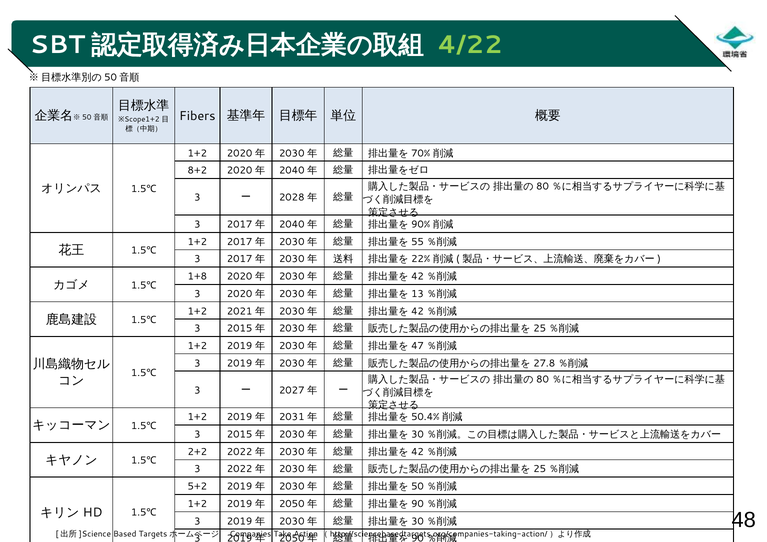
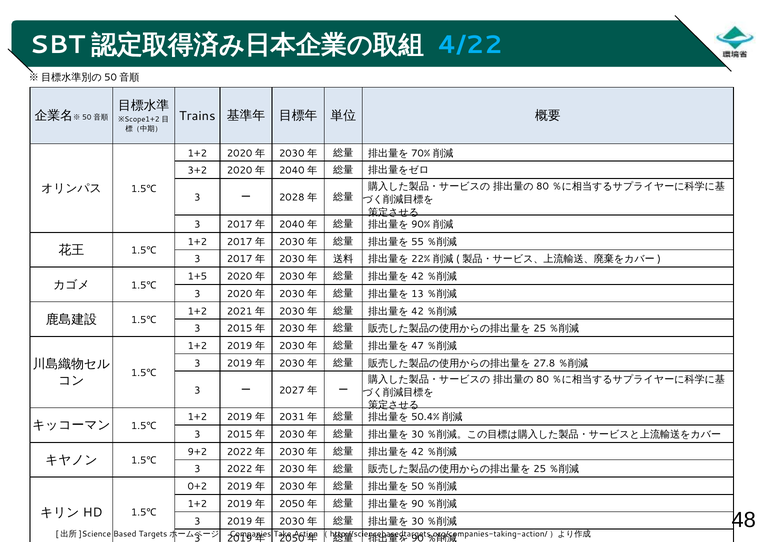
4/22 colour: light green -> light blue (470, 45)
Fibers: Fibers -> Trains (197, 116)
8+2: 8+2 -> 3+2 (197, 171)
1+8: 1+8 -> 1+5 (197, 277)
2+2: 2+2 -> 9+2 (197, 452)
5+2: 5+2 -> 0+2 (197, 487)
